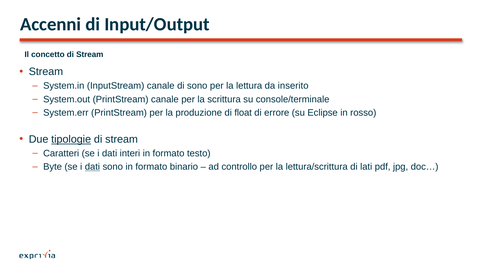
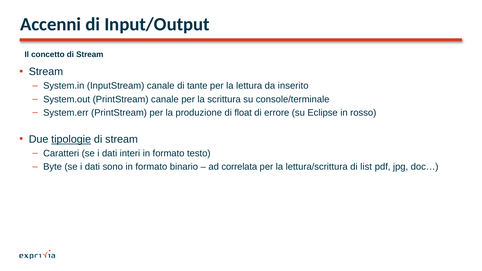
di sono: sono -> tante (197, 86)
dati underline: present -> none (92, 167)
controllo: controllo -> correlata (239, 167)
lati: lati -> list (366, 167)
